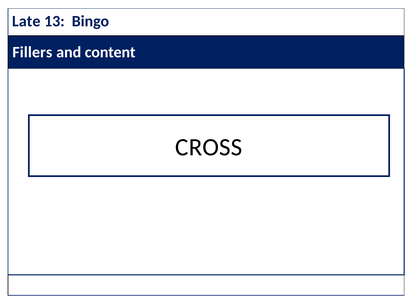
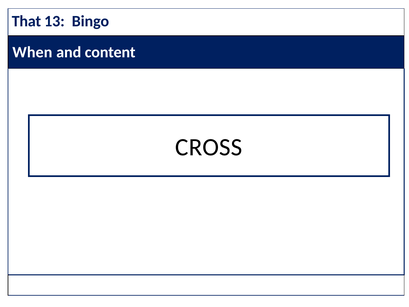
Late: Late -> That (26, 21)
Fillers: Fillers -> When (32, 52)
